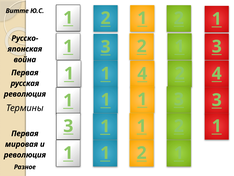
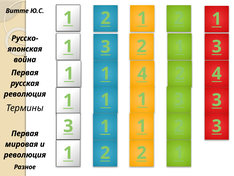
1: 1 -> 3 (217, 126)
1: 1 -> 2 (105, 153)
